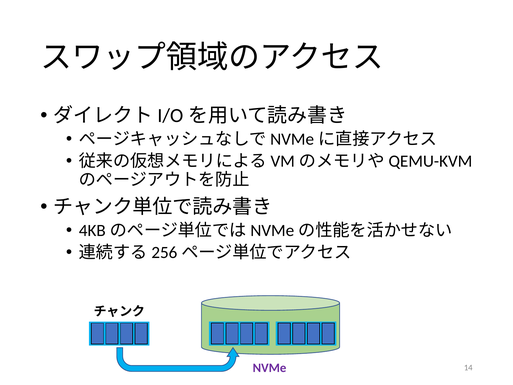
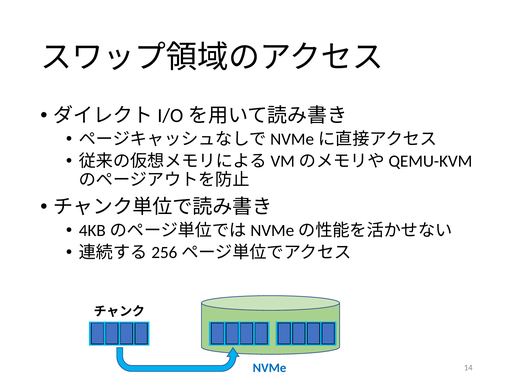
NVMe colour: purple -> blue (270, 368)
